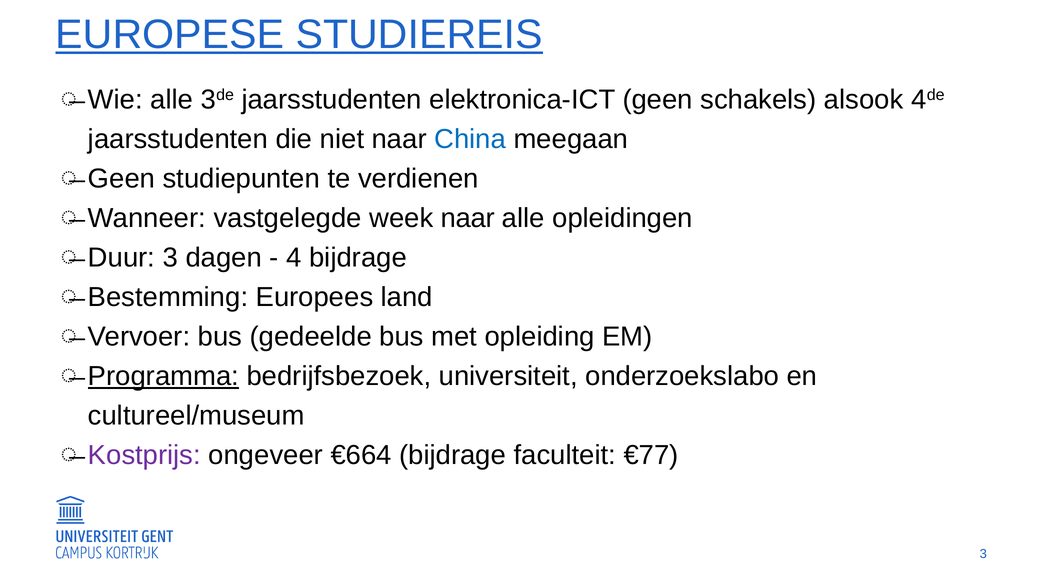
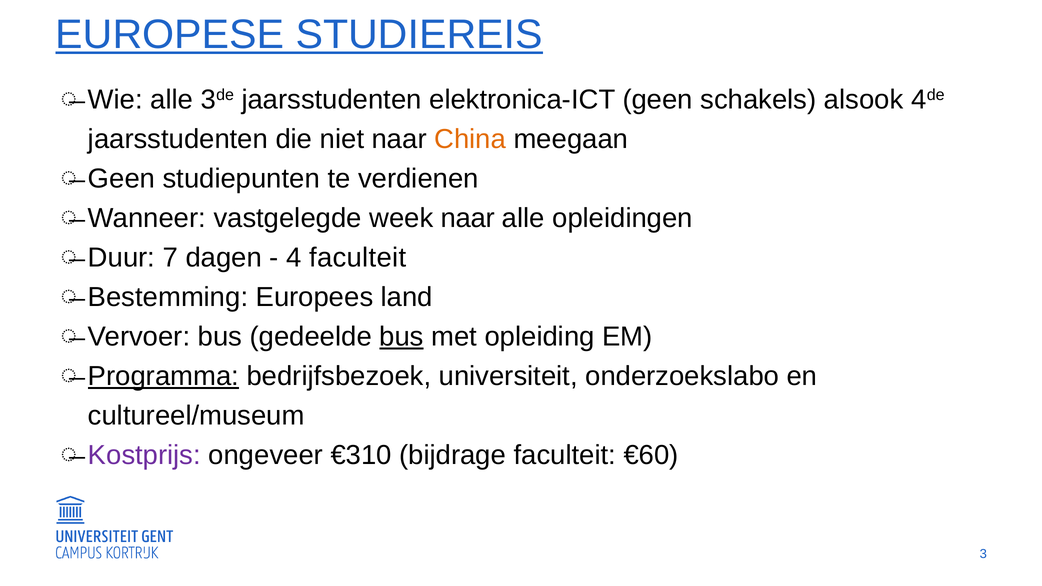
China colour: blue -> orange (470, 139)
Duur 3: 3 -> 7 (170, 258)
4 bijdrage: bijdrage -> faculteit (358, 258)
bus underline: none -> present (402, 337)
€664: €664 -> €310 (361, 455)
€77: €77 -> €60 (651, 455)
